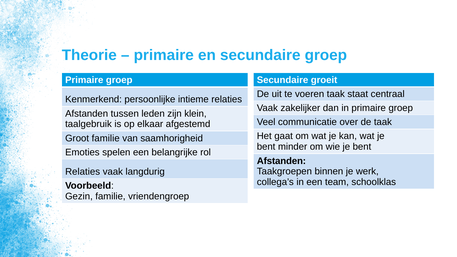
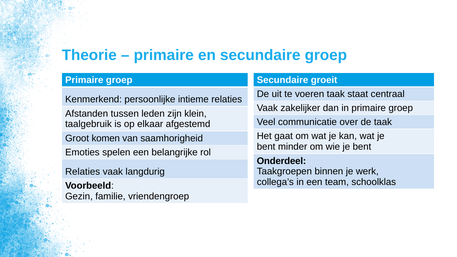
Groot familie: familie -> komen (106, 138)
Afstanden: Afstanden -> Onderdeel (281, 161)
